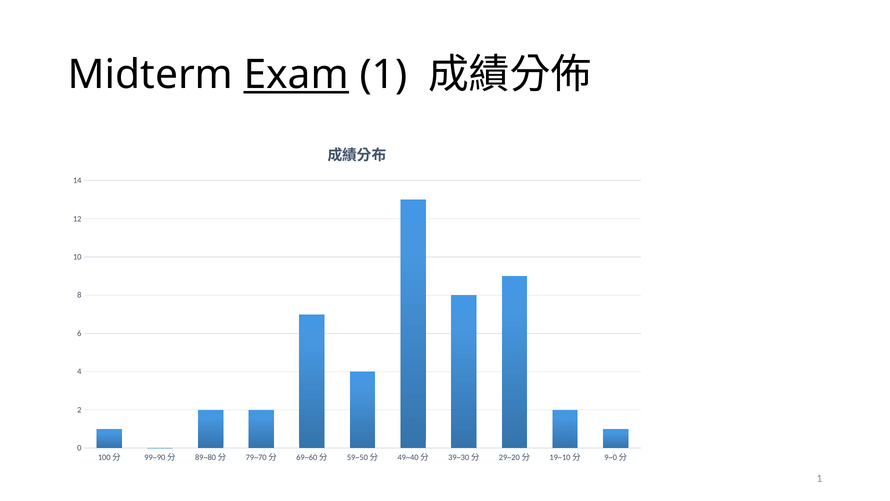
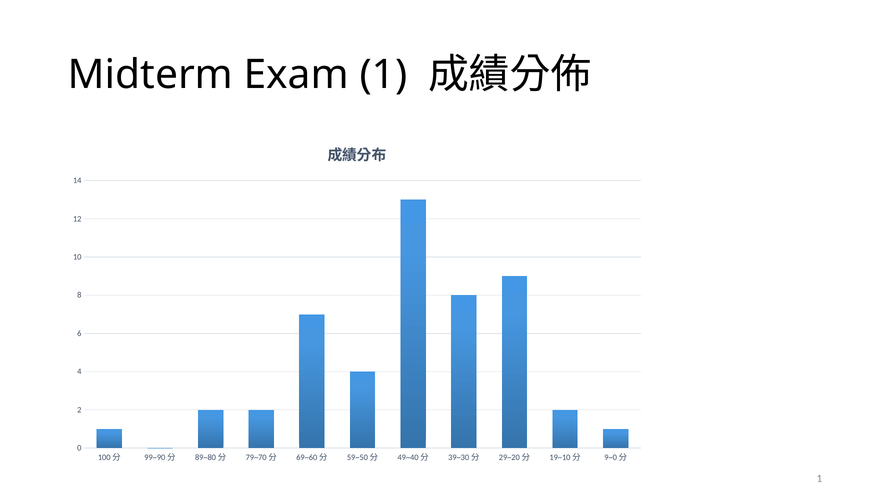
Exam underline: present -> none (296, 75)
